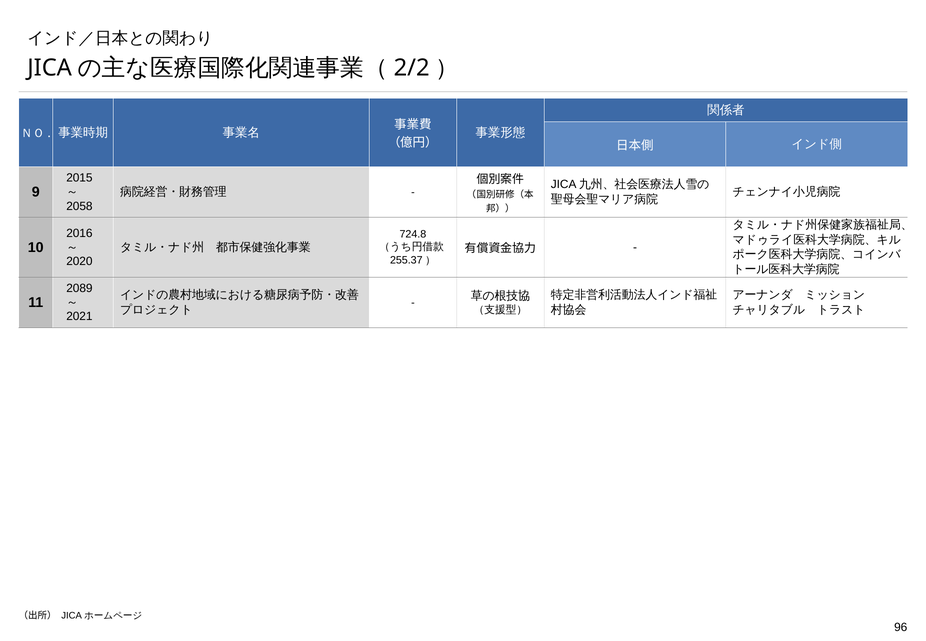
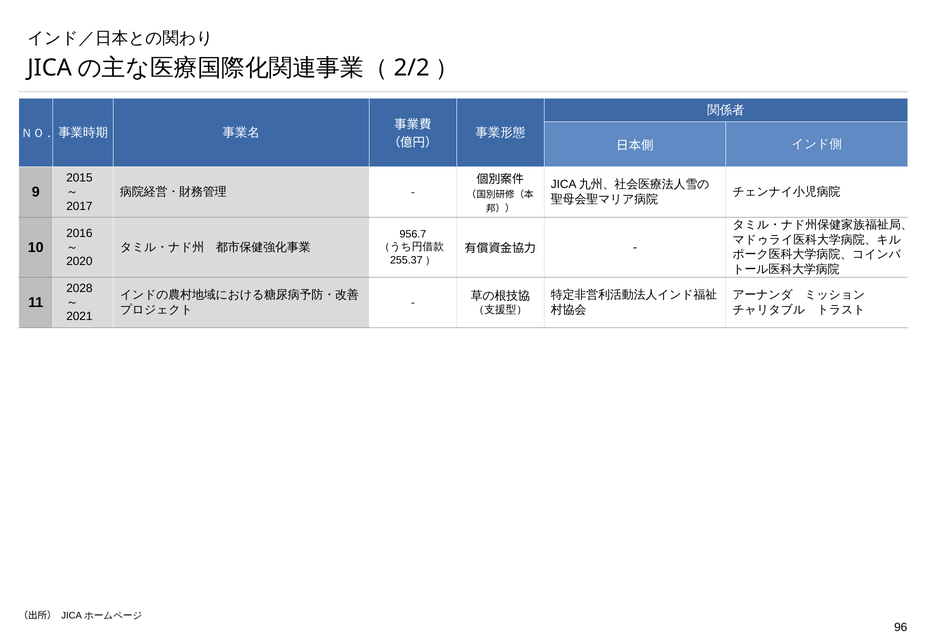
2058: 2058 -> 2017 (79, 206)
724.8: 724.8 -> 956.7 (413, 234)
2089: 2089 -> 2028 (79, 288)
